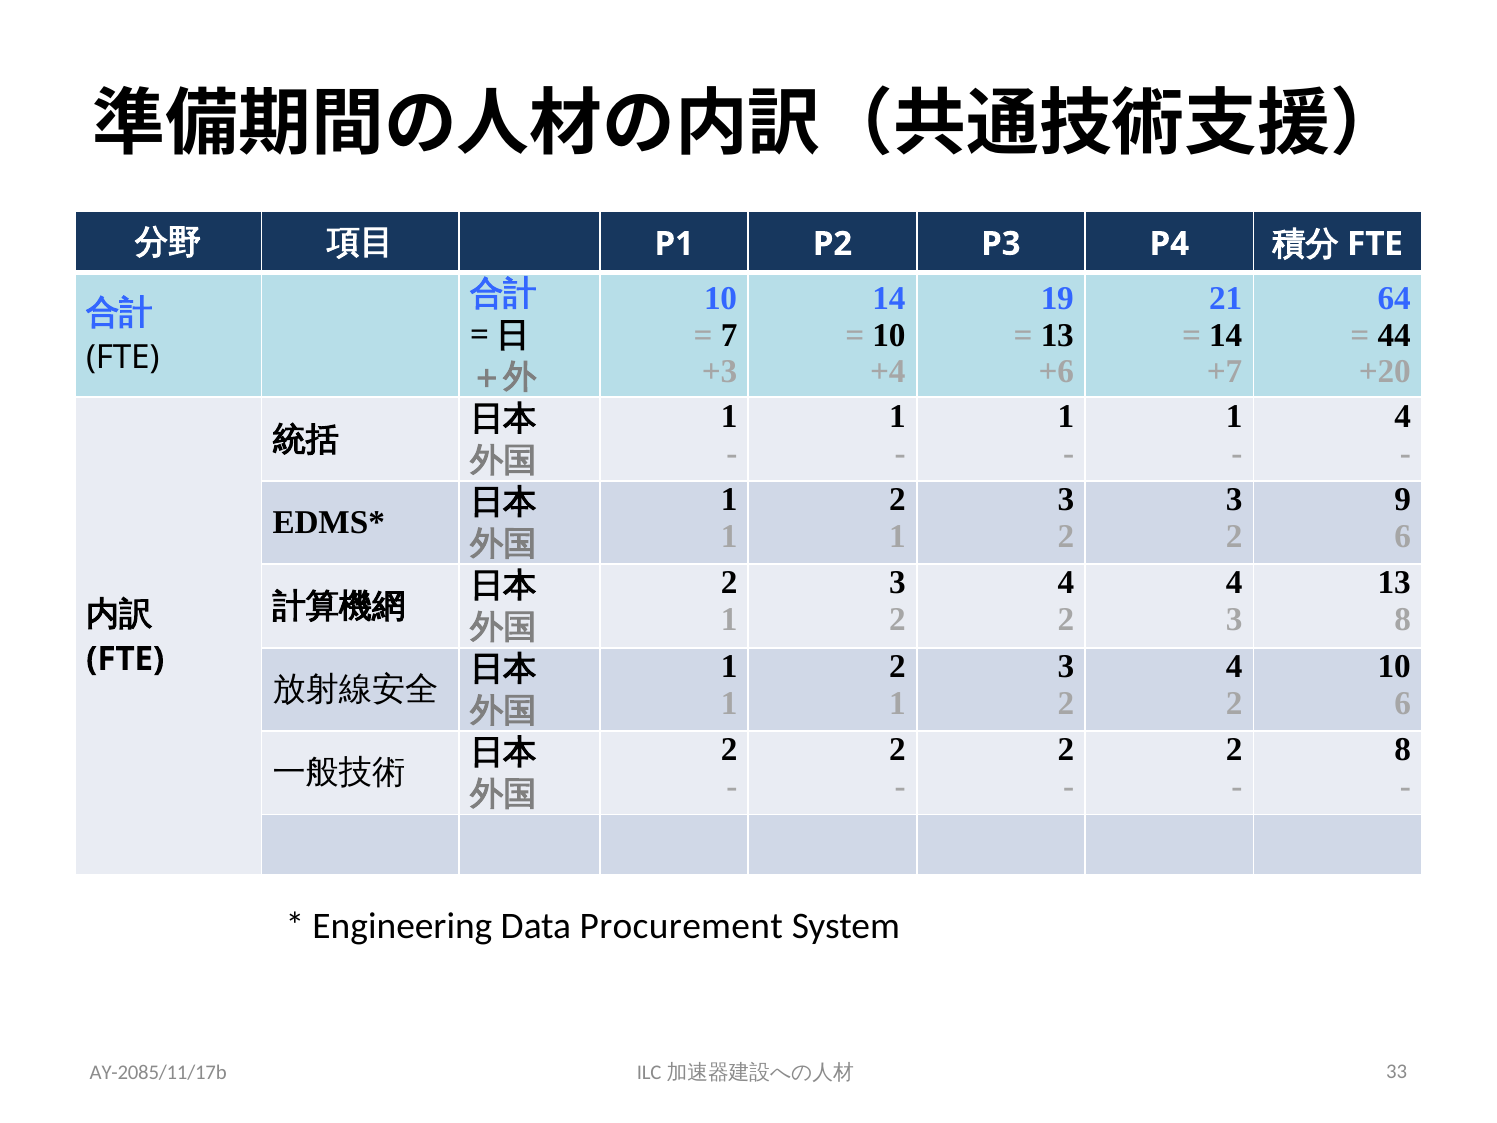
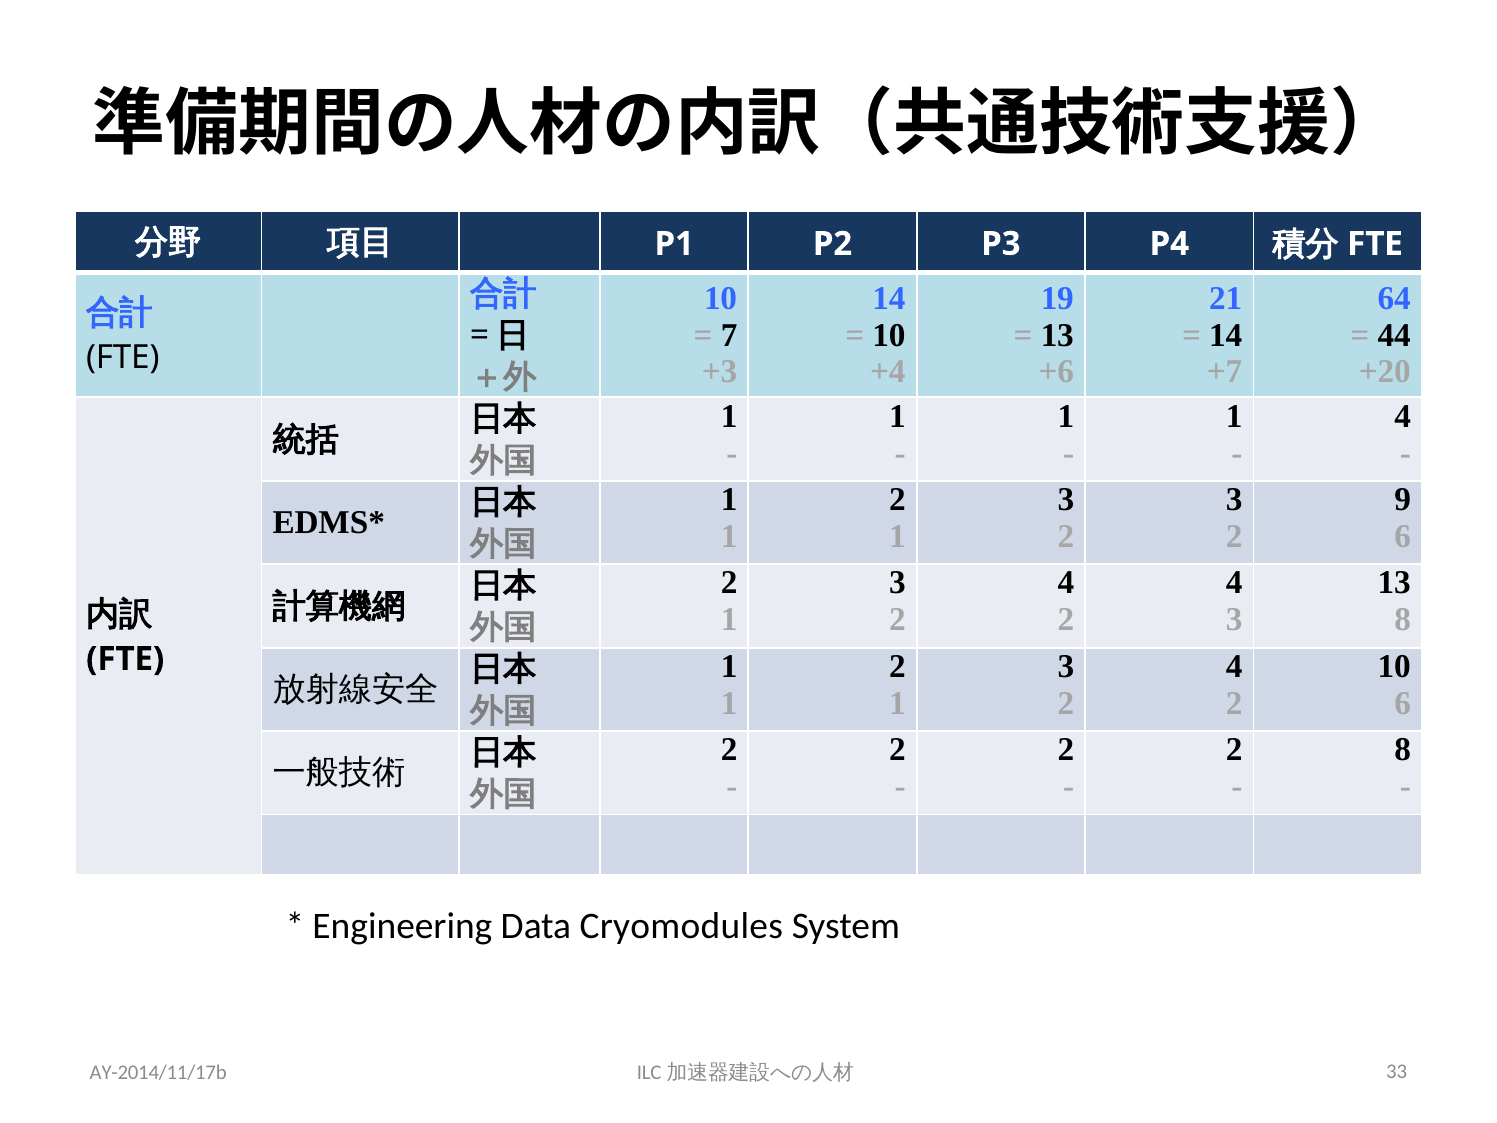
Procurement: Procurement -> Cryomodules (681, 926)
AY-2085/11/17b: AY-2085/11/17b -> AY-2014/11/17b (158, 1072)
